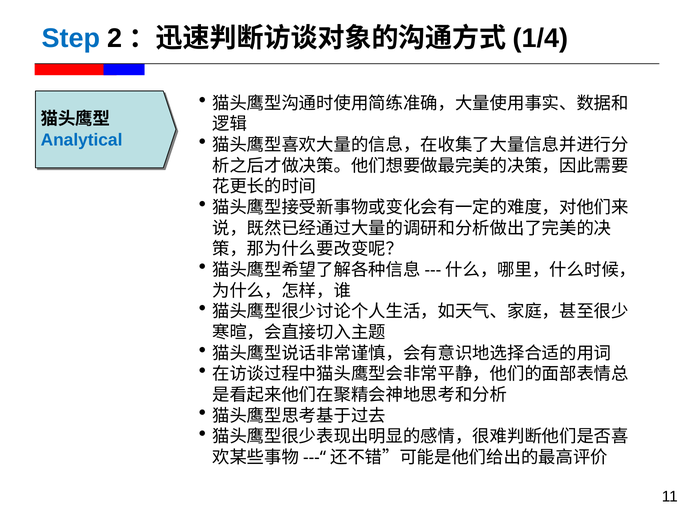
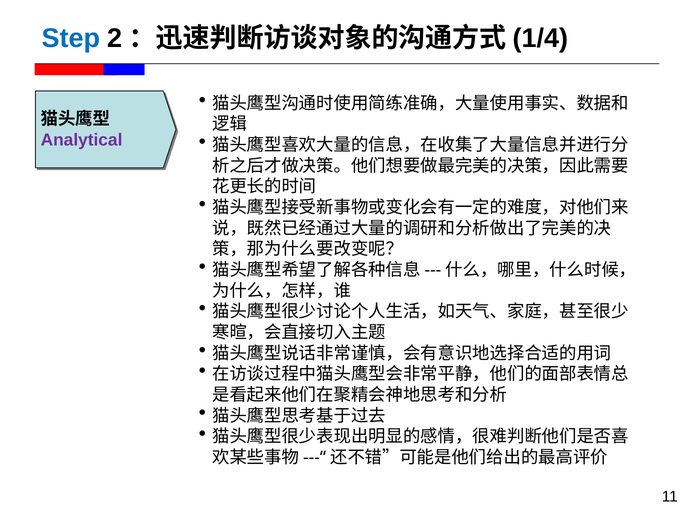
Analytical colour: blue -> purple (82, 140)
